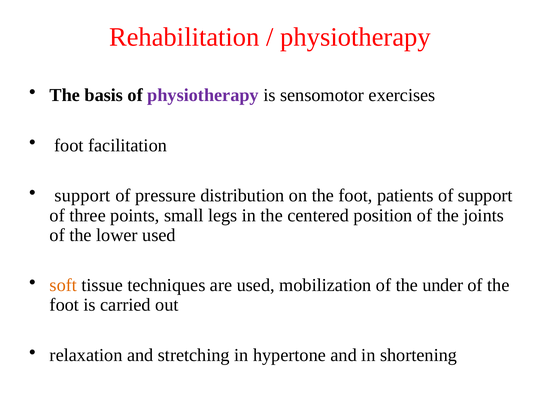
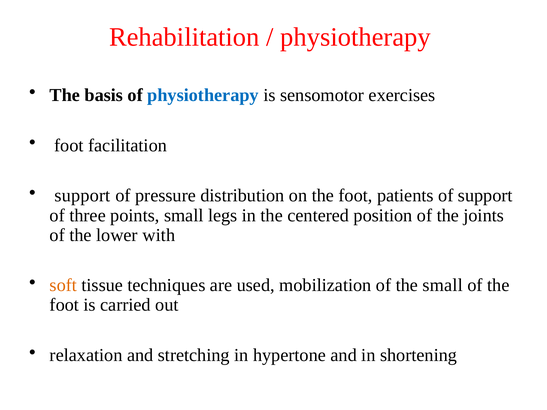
physiotherapy colour: purple -> blue (203, 95)
lower used: used -> with (159, 235)
the under: under -> small (443, 285)
